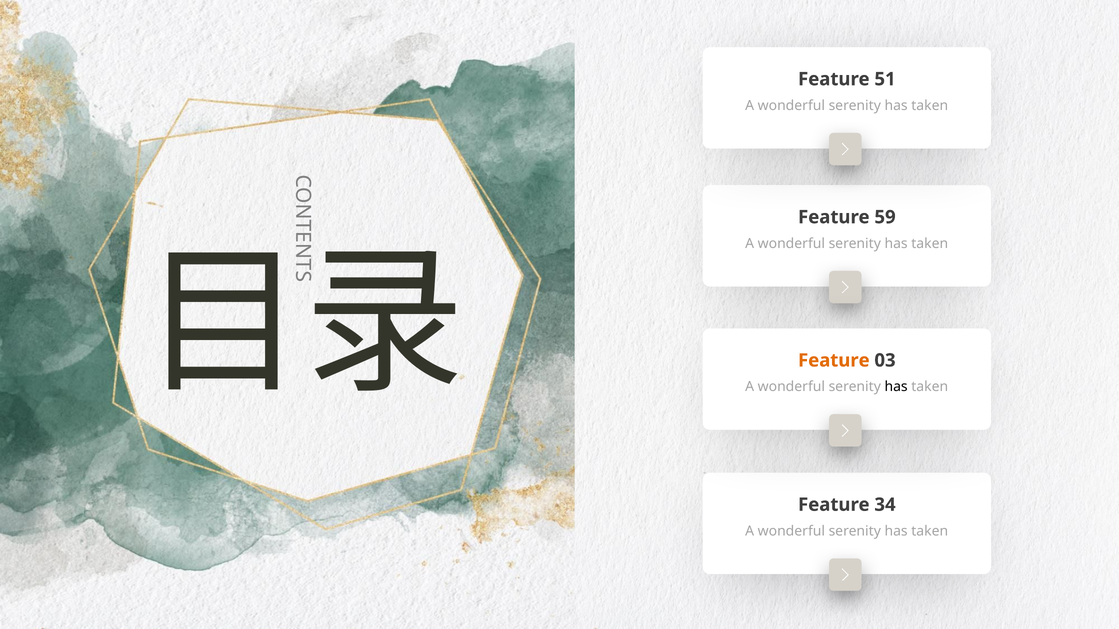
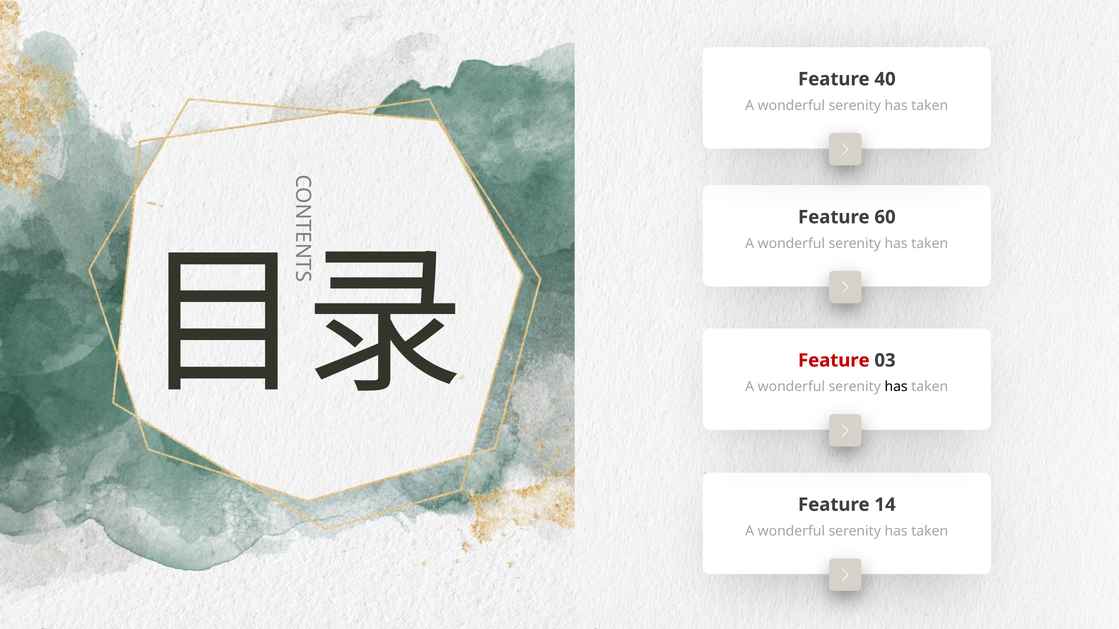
51: 51 -> 40 (885, 79)
59: 59 -> 60 (885, 217)
Feature colour: orange -> red (834, 361)
34: 34 -> 14 (885, 505)
